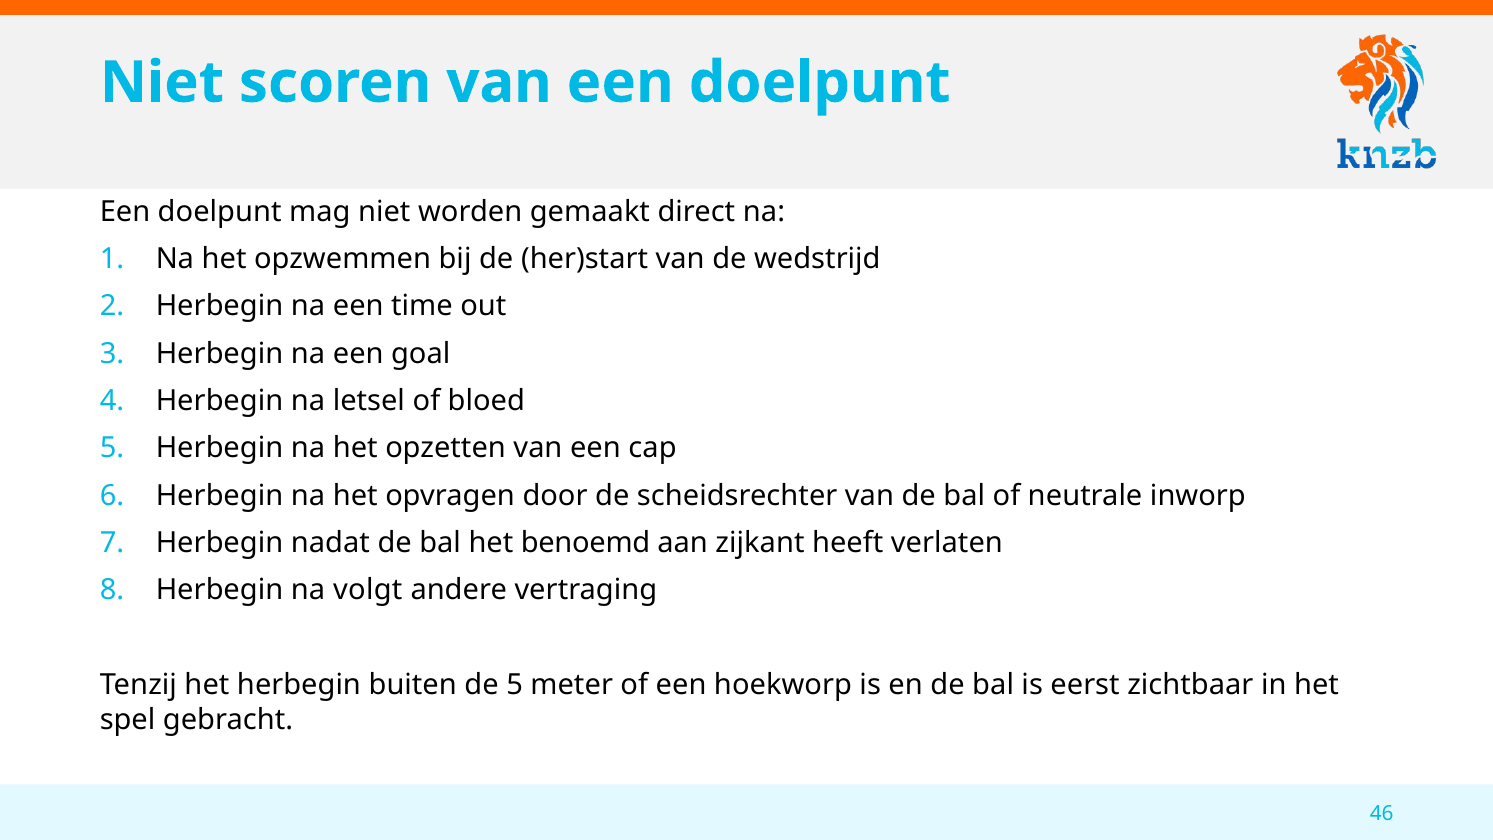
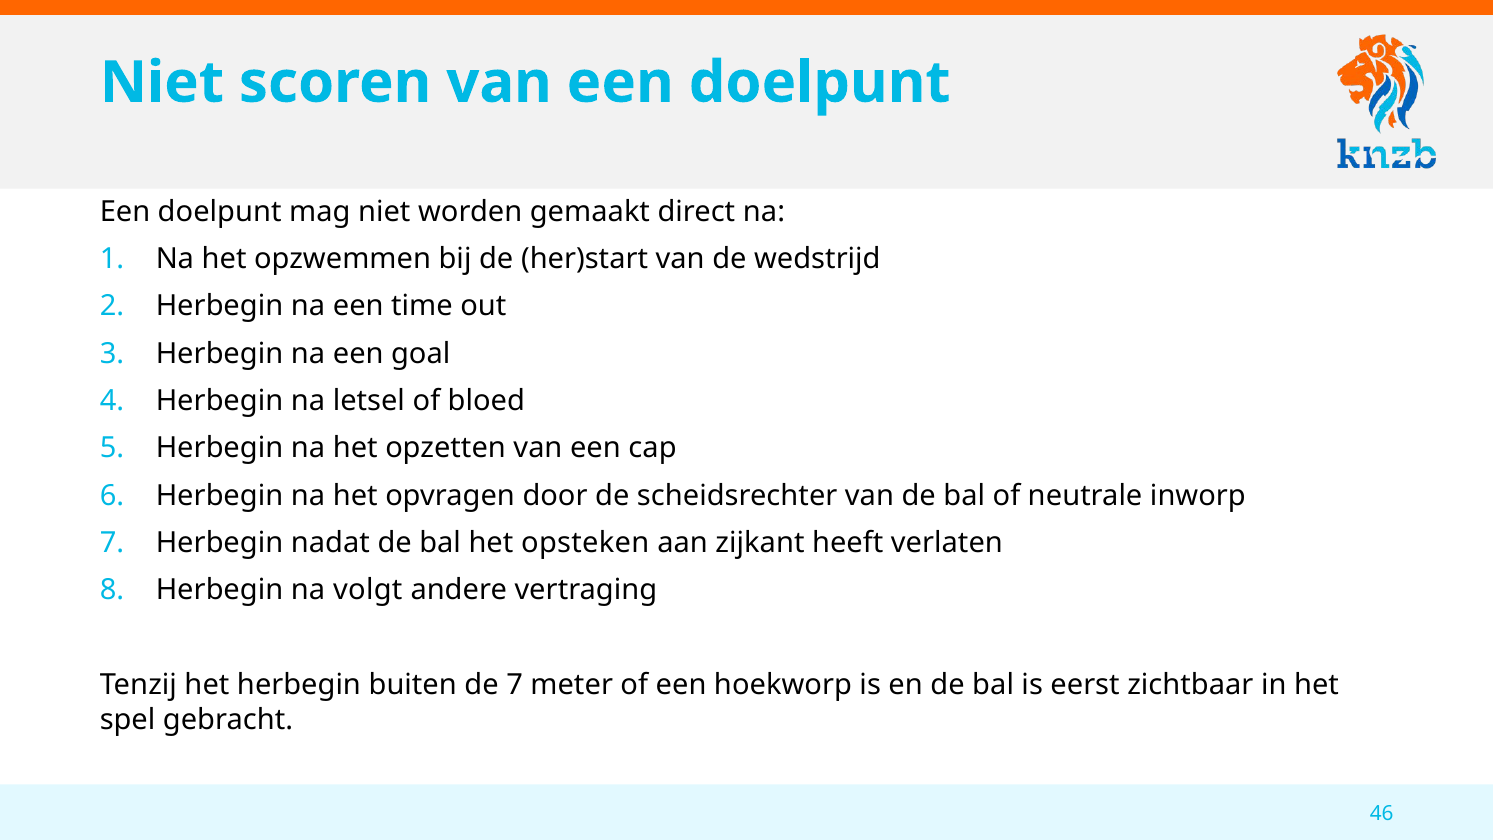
benoemd: benoemd -> opsteken (585, 543)
de 5: 5 -> 7 (515, 685)
